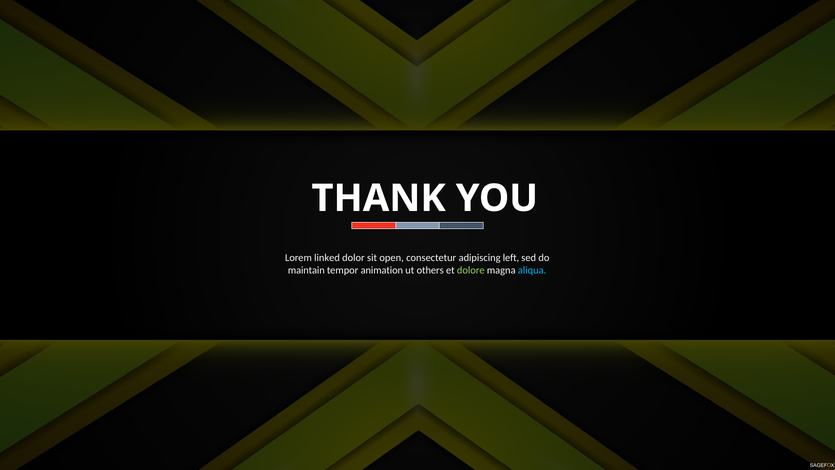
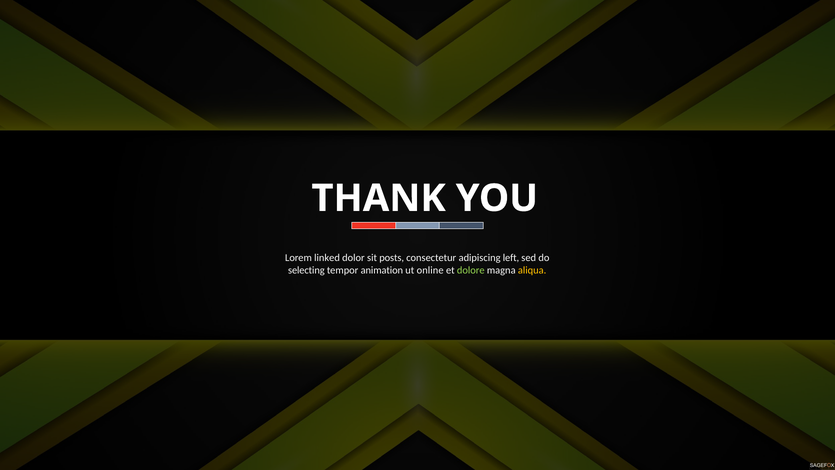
open: open -> posts (392, 258)
maintain: maintain -> selecting (306, 270)
others: others -> online (430, 270)
aliqua colour: light blue -> yellow (532, 270)
